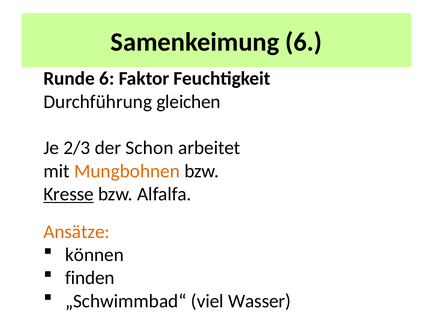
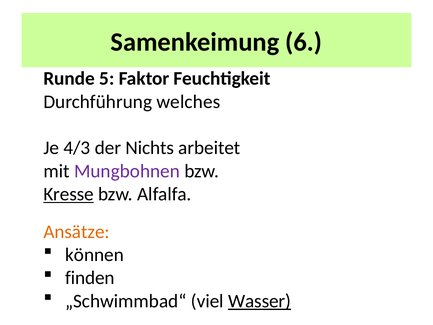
Runde 6: 6 -> 5 (107, 79)
gleichen: gleichen -> welches (188, 102)
2/3: 2/3 -> 4/3 (77, 148)
Schon: Schon -> Nichts (150, 148)
Mungbohnen colour: orange -> purple (127, 171)
Wasser underline: none -> present (260, 301)
